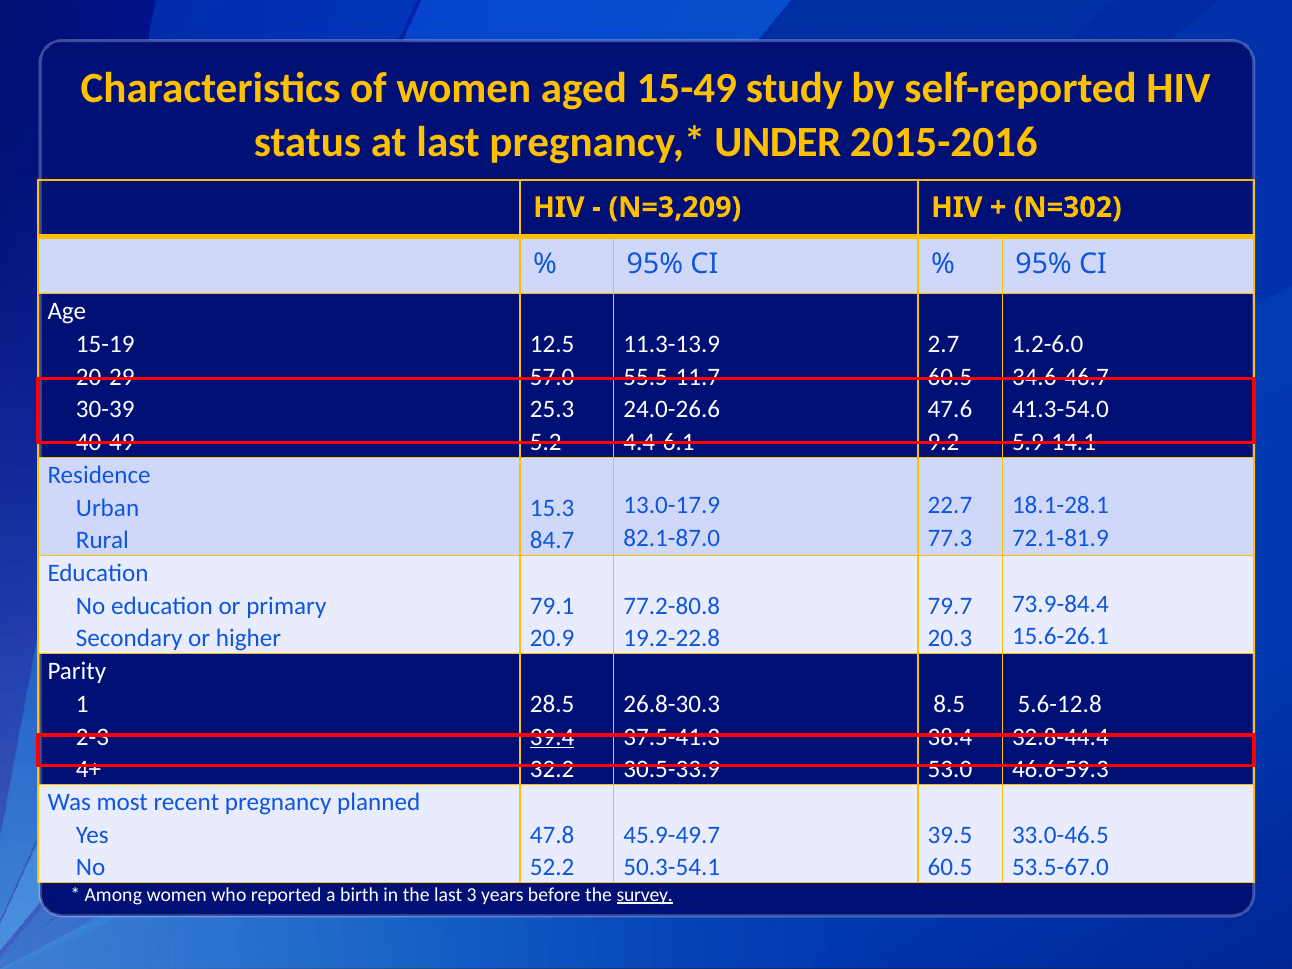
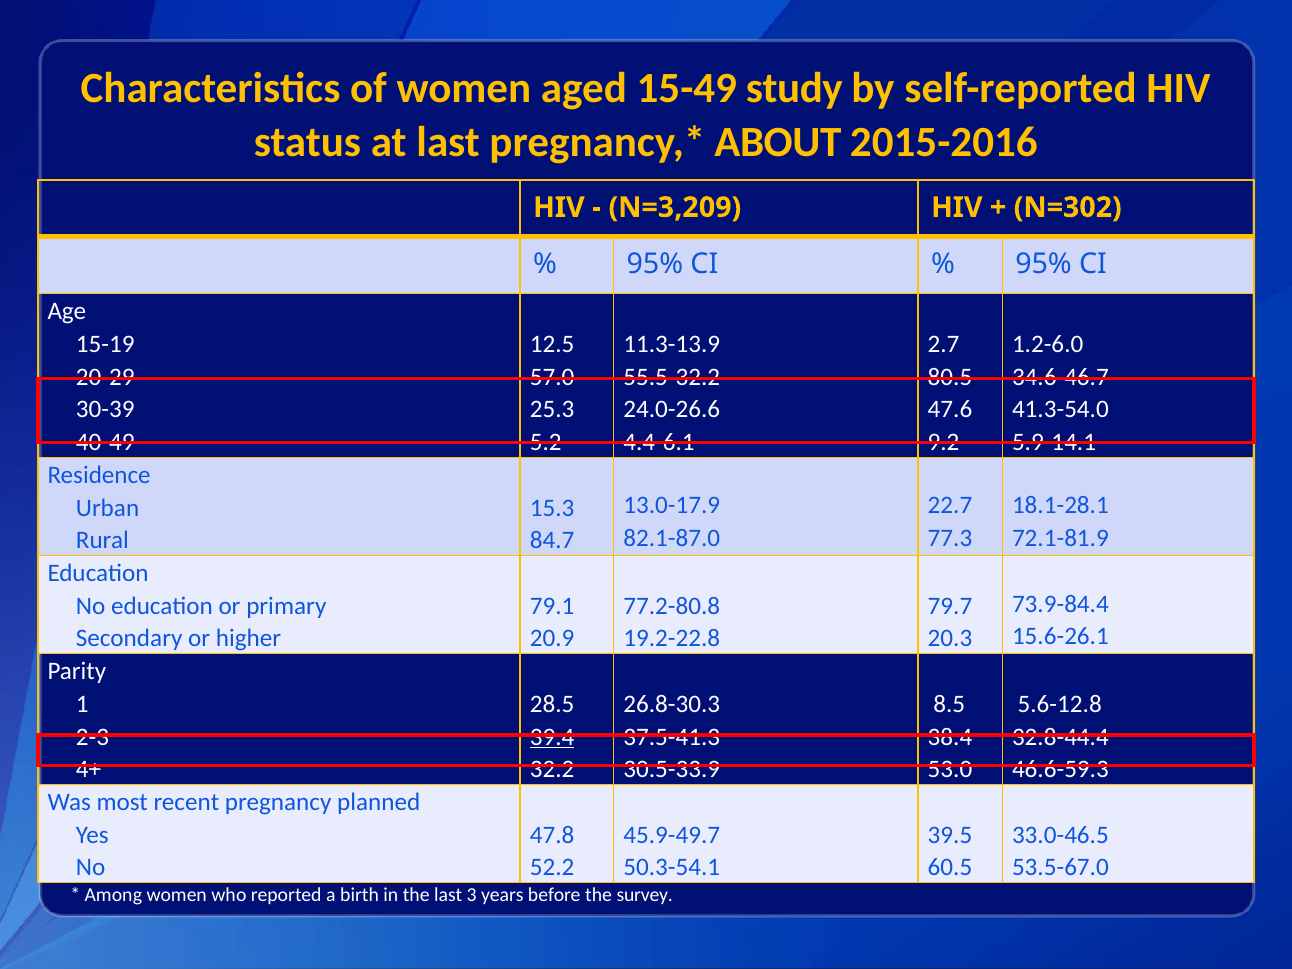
UNDER: UNDER -> ABOUT (778, 142)
55.5-11.7: 55.5-11.7 -> 55.5-32.2 (672, 377)
60.5: 60.5 -> 80.5 (950, 377)
survey underline: present -> none (645, 895)
